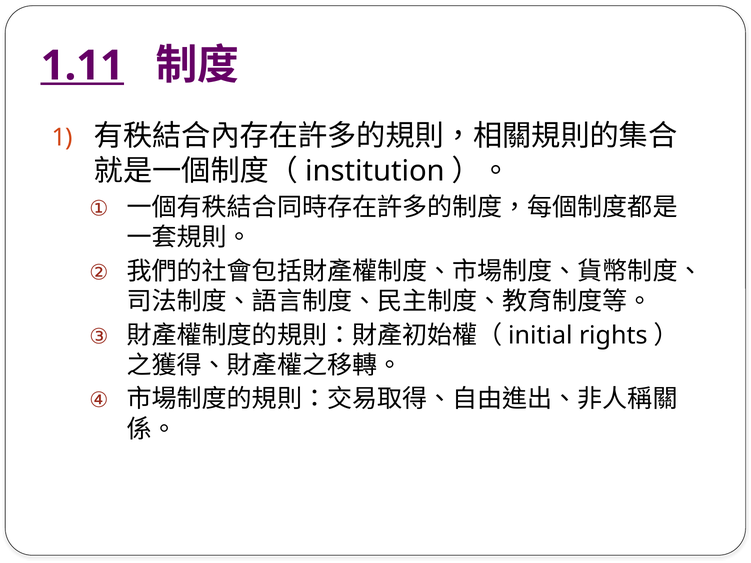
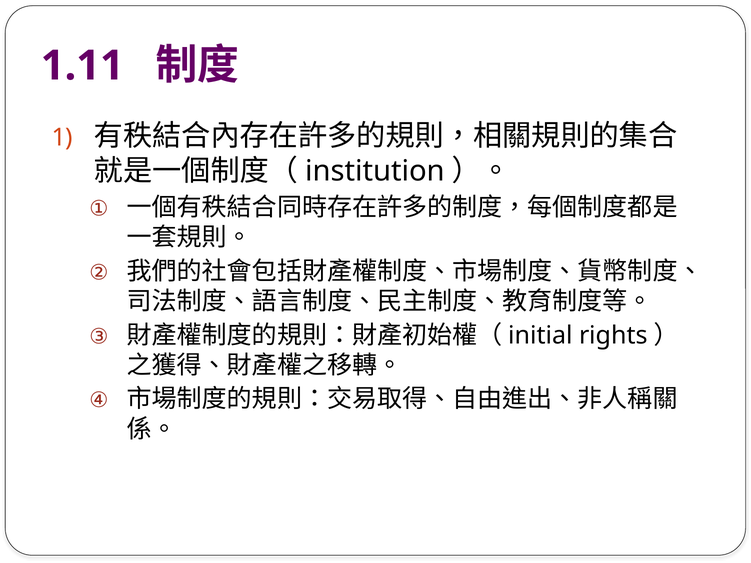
1.11 underline: present -> none (82, 66)
